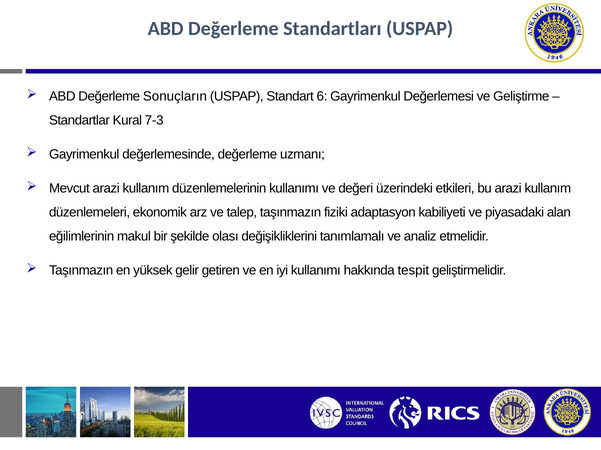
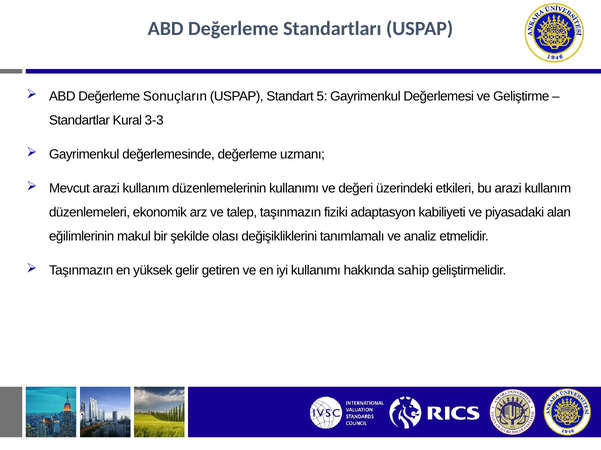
6: 6 -> 5 (322, 97)
7-3: 7-3 -> 3-3 (154, 121)
tespit: tespit -> sahip (413, 271)
